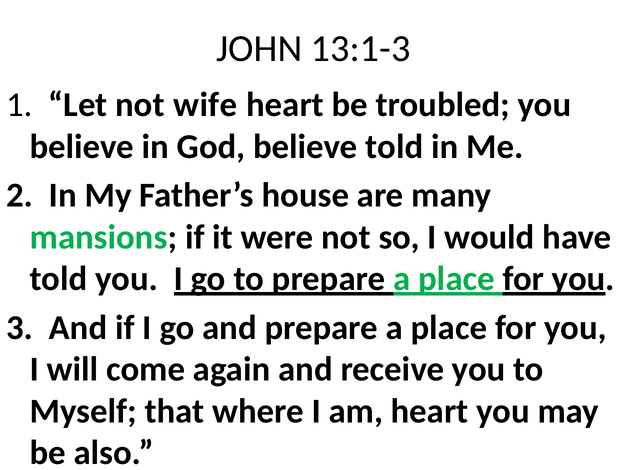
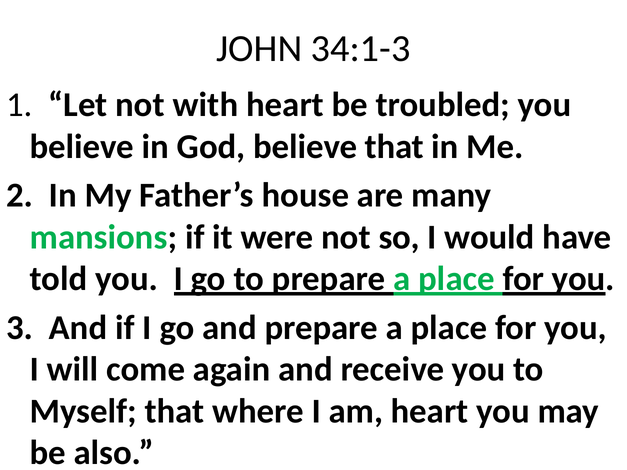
13:1-3: 13:1-3 -> 34:1-3 (361, 49)
wife: wife -> with (205, 105)
believe told: told -> that (394, 147)
